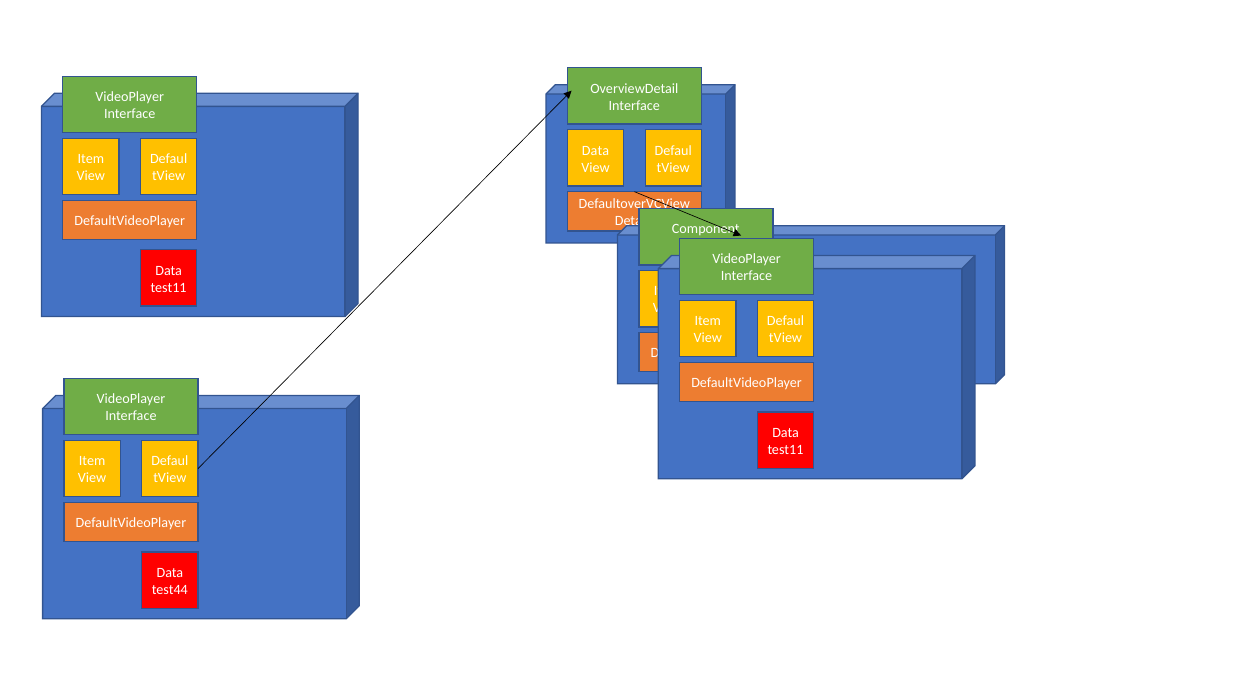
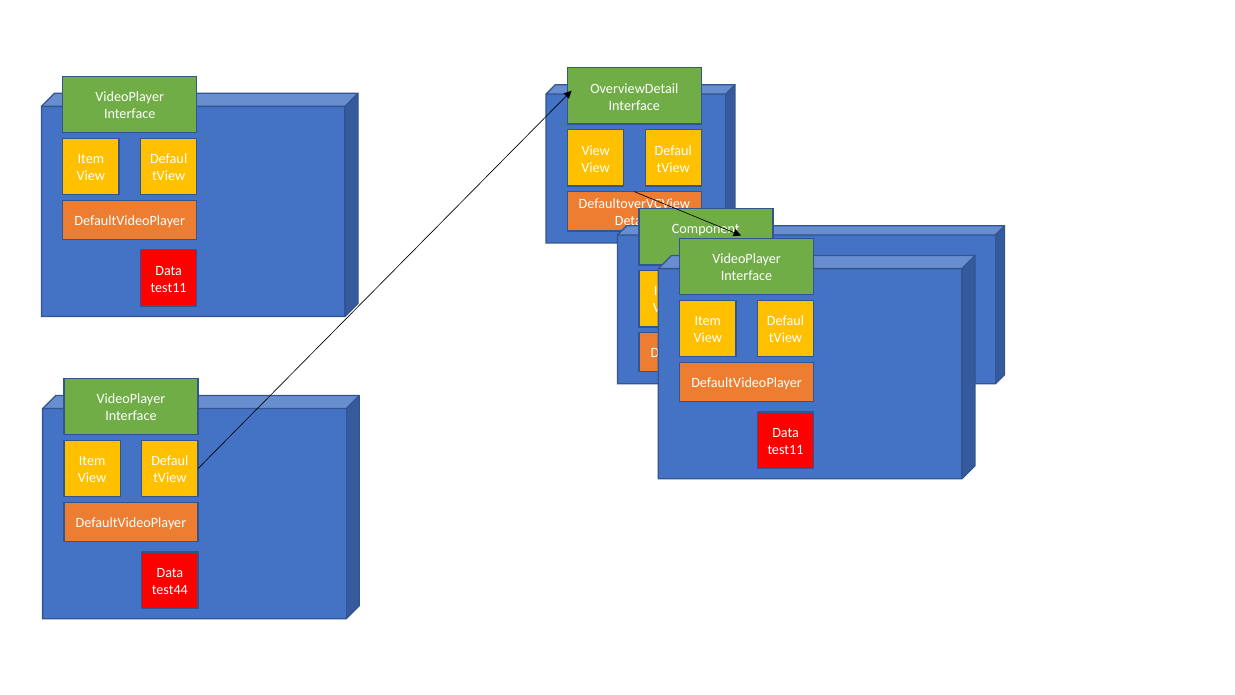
Data: Data -> View (596, 150)
